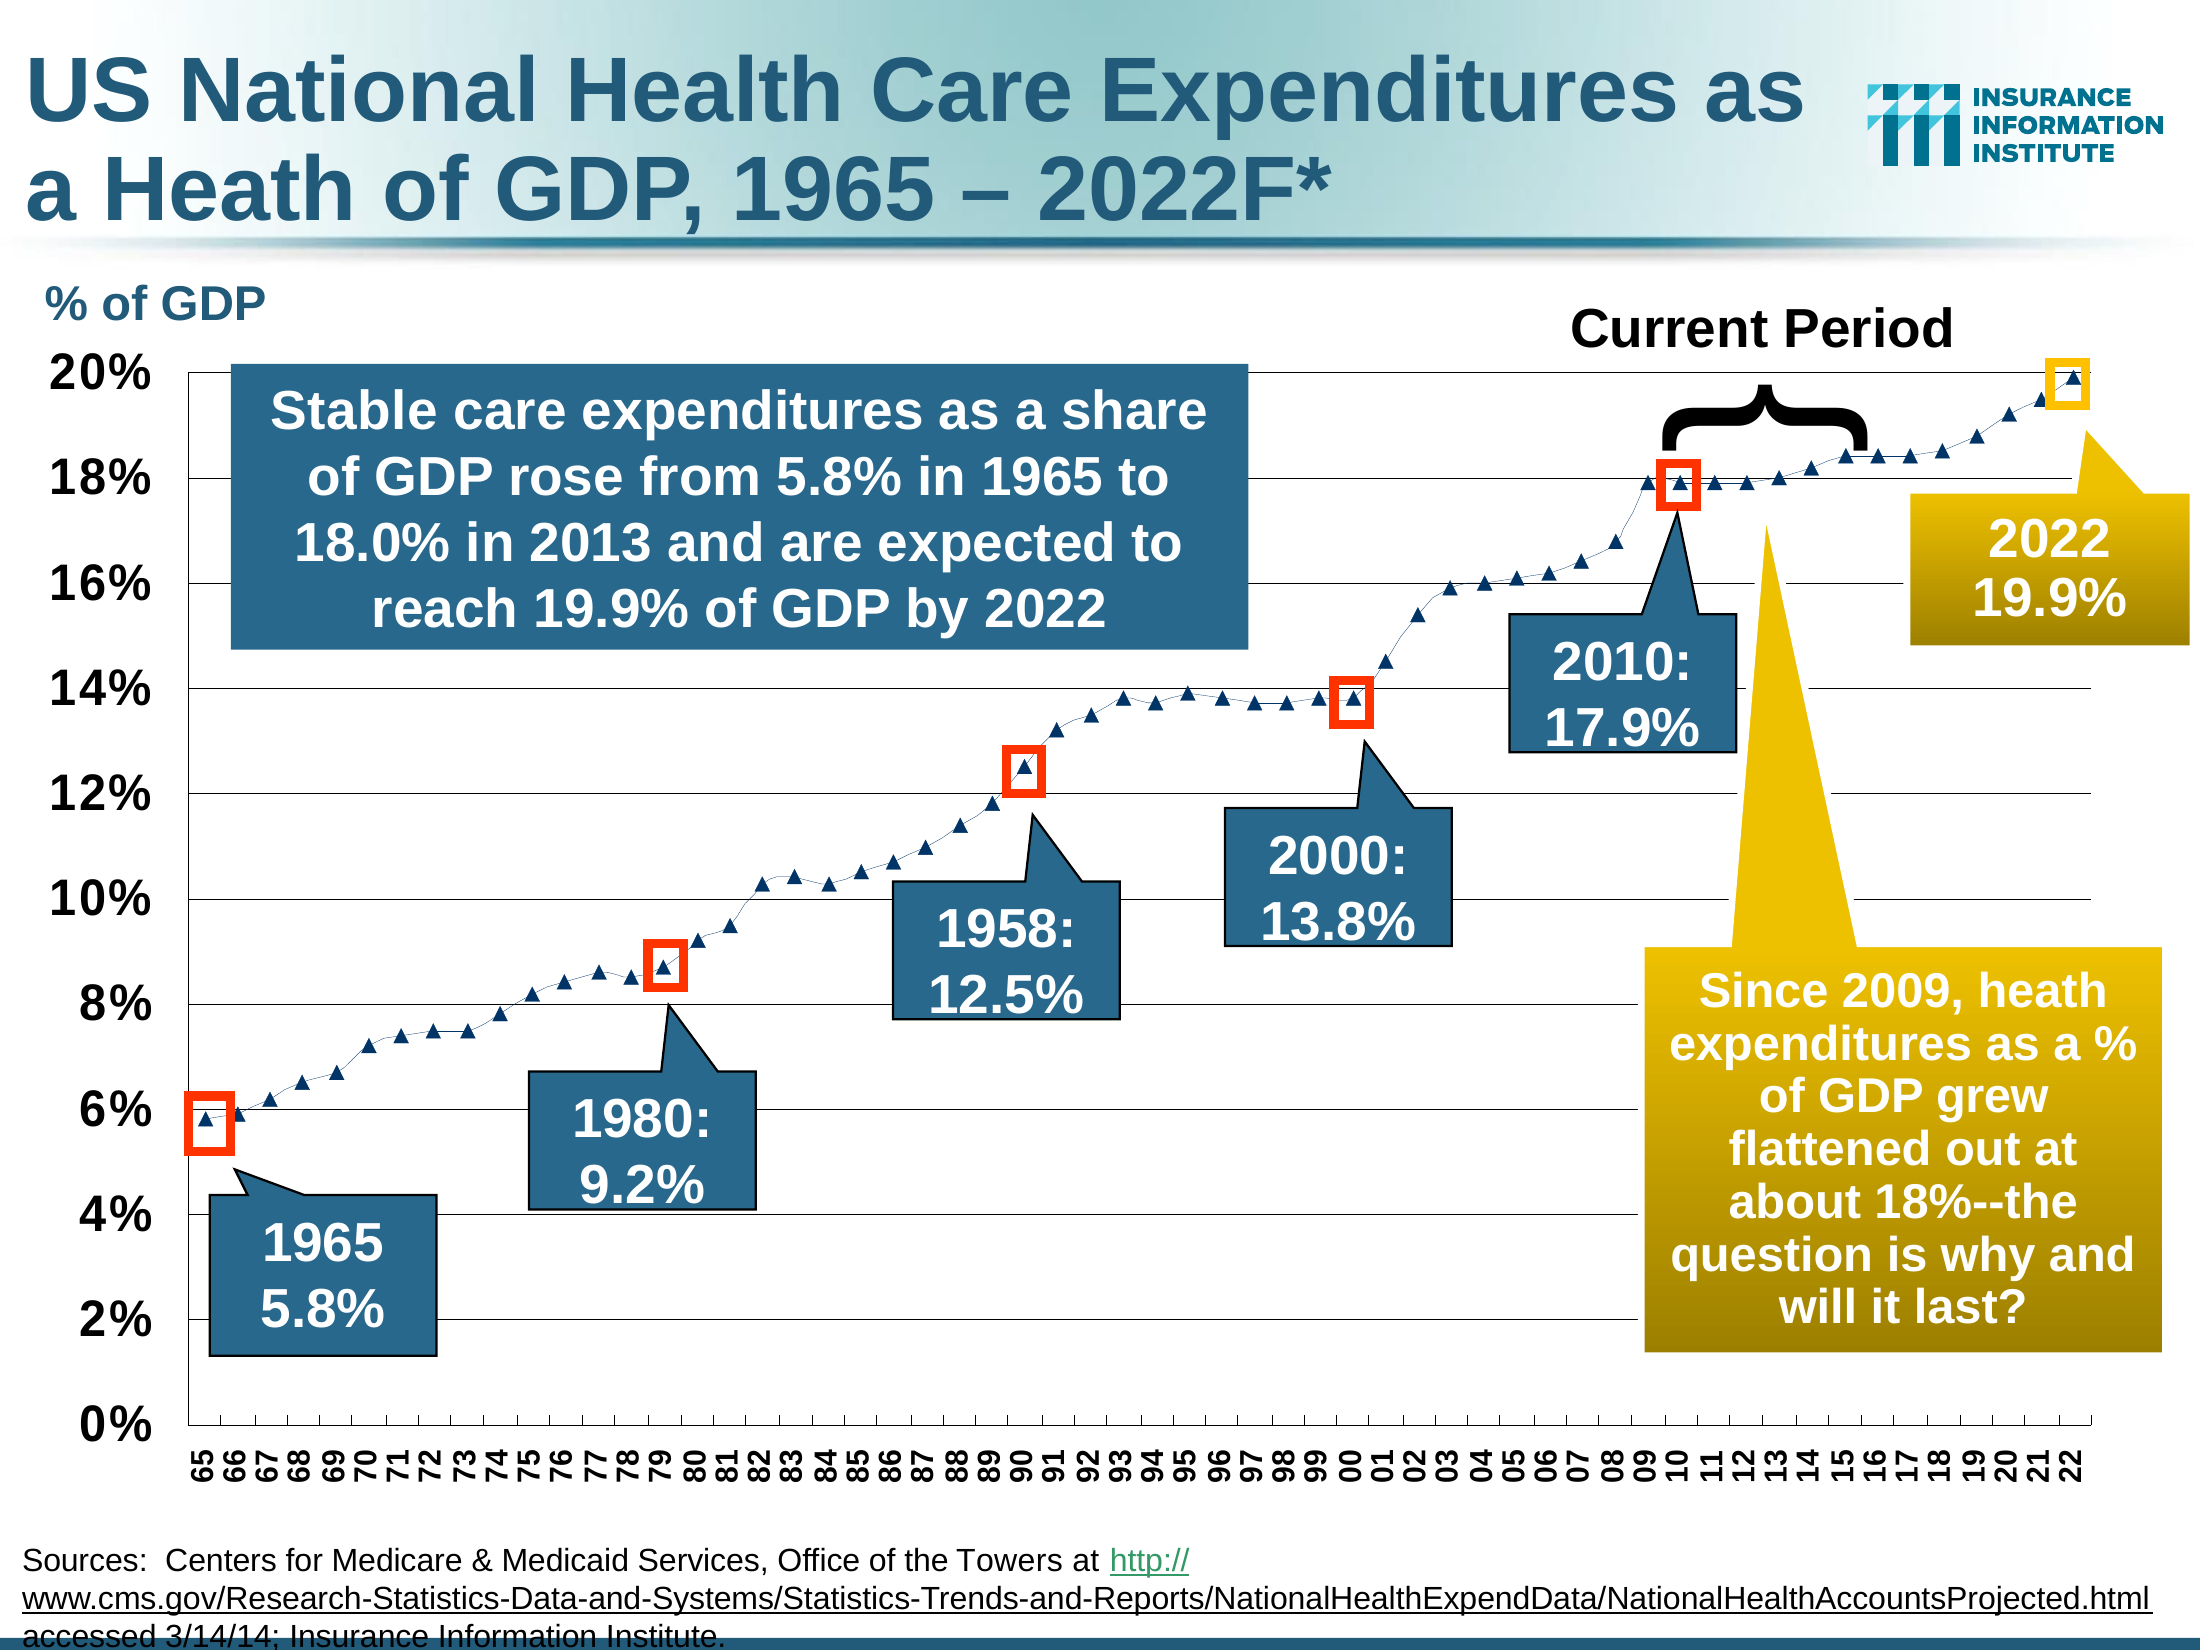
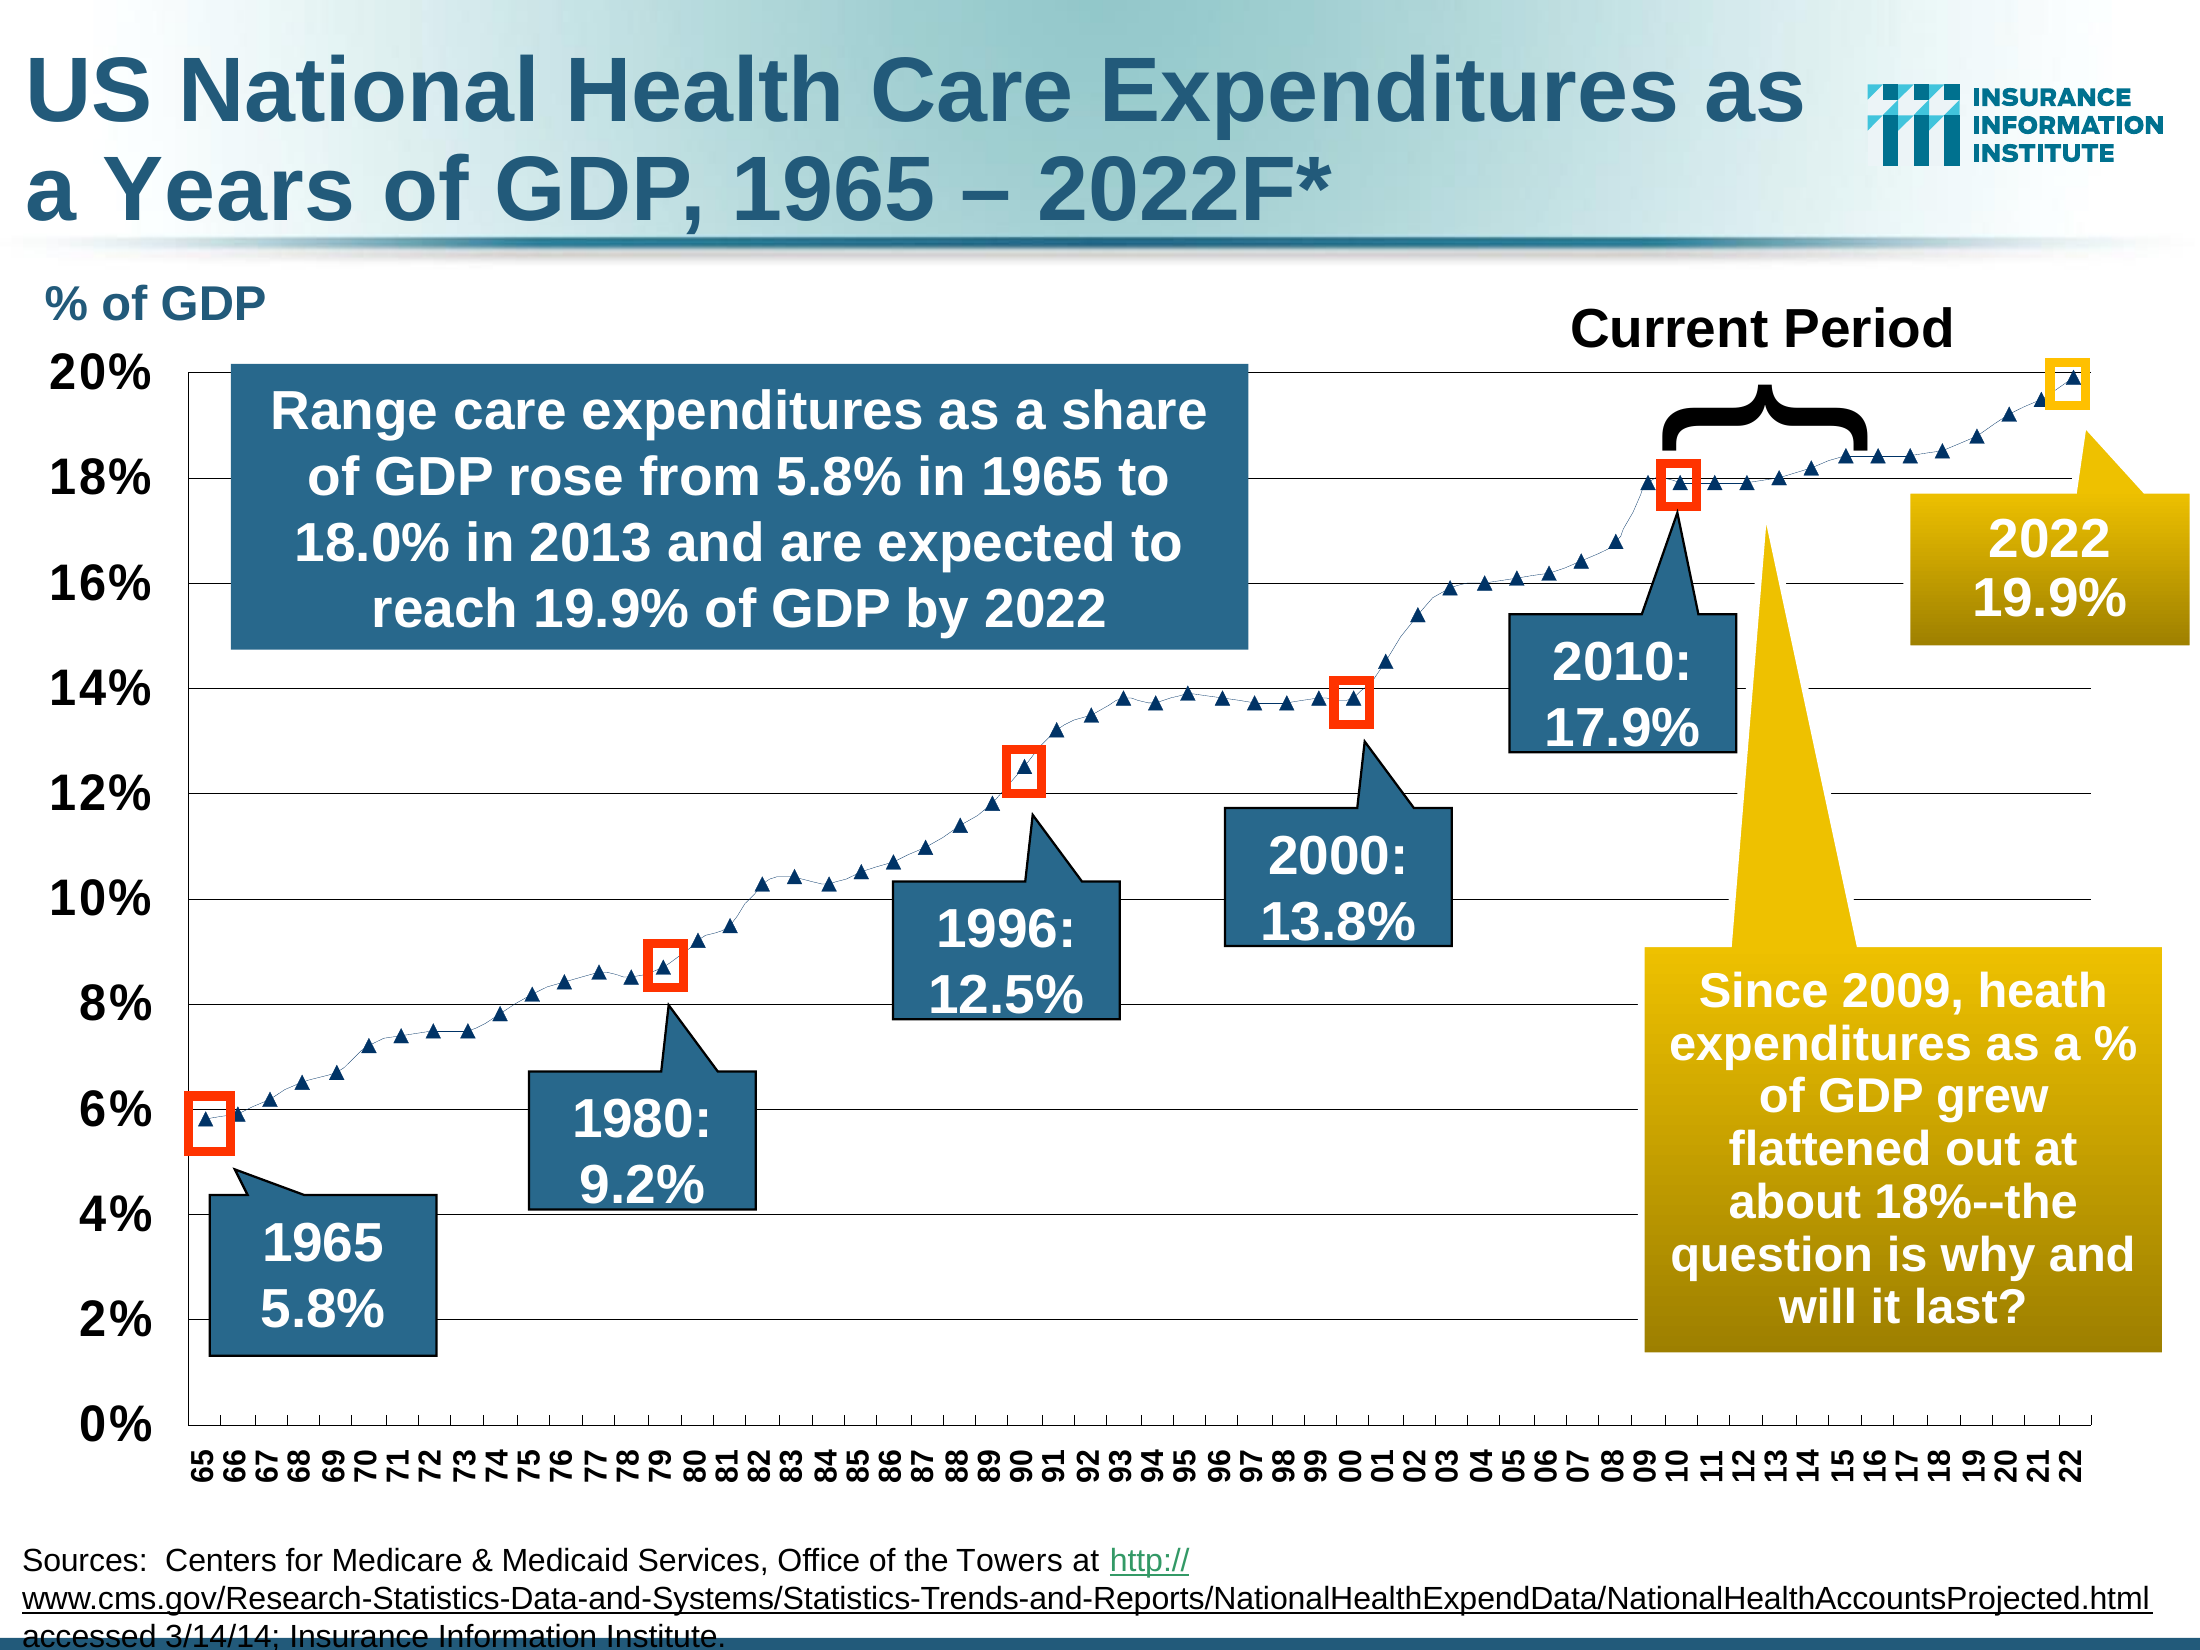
a Heath: Heath -> Years (229, 190)
Stable: Stable -> Range (354, 412)
1958: 1958 -> 1996 (1006, 929)
